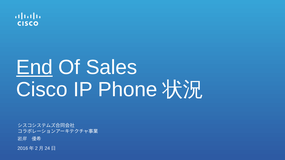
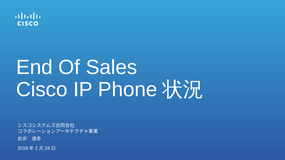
End underline: present -> none (34, 67)
